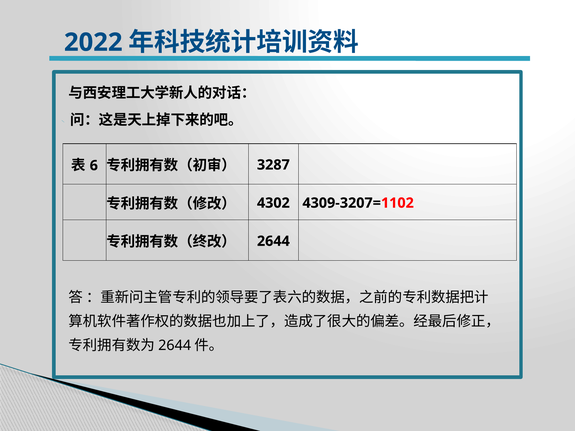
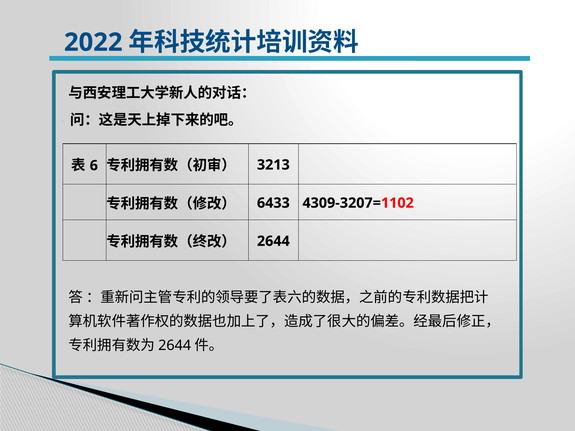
3287: 3287 -> 3213 (273, 165)
4302: 4302 -> 6433 (273, 203)
